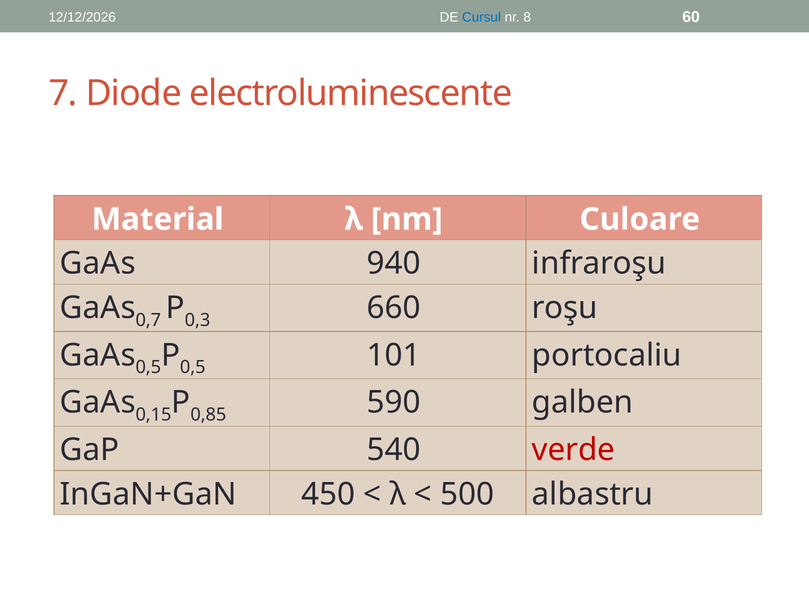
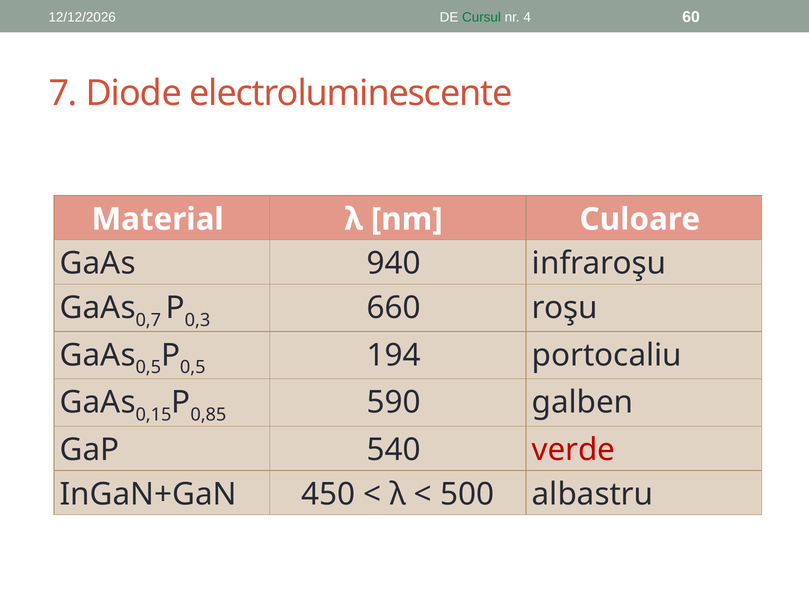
Cursul colour: blue -> green (482, 17)
8: 8 -> 4 (527, 17)
101: 101 -> 194 (394, 355)
